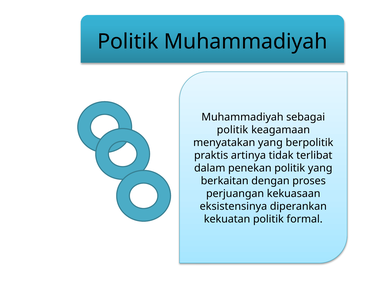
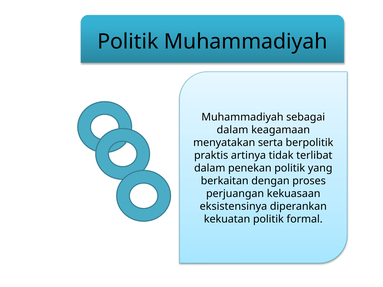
politik: politik -> dalam (232, 130)
menyatakan yang: yang -> serta (270, 143)
